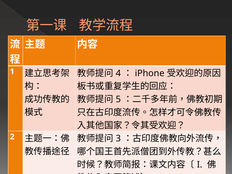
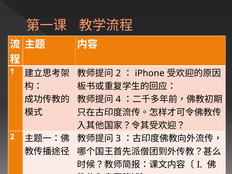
4: 4 -> 2 (118, 73)
5: 5 -> 4 (118, 99)
